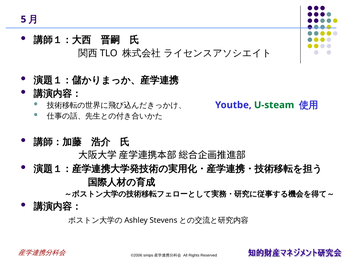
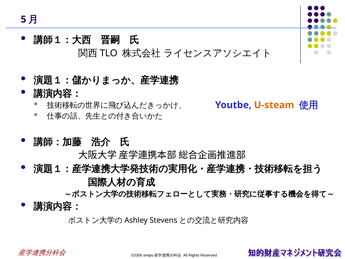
U-steam colour: green -> orange (274, 105)
